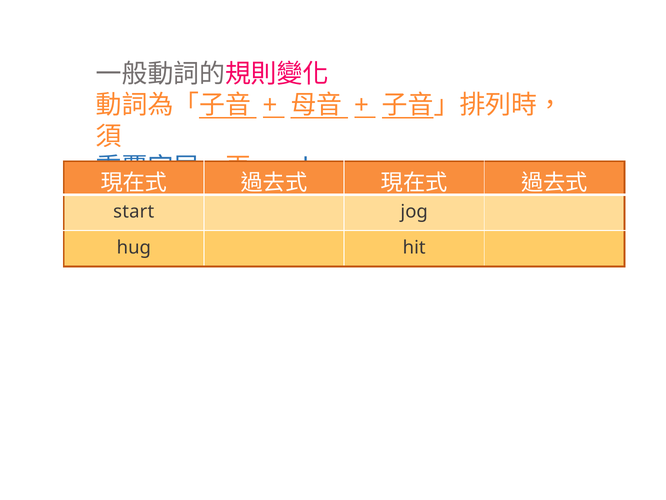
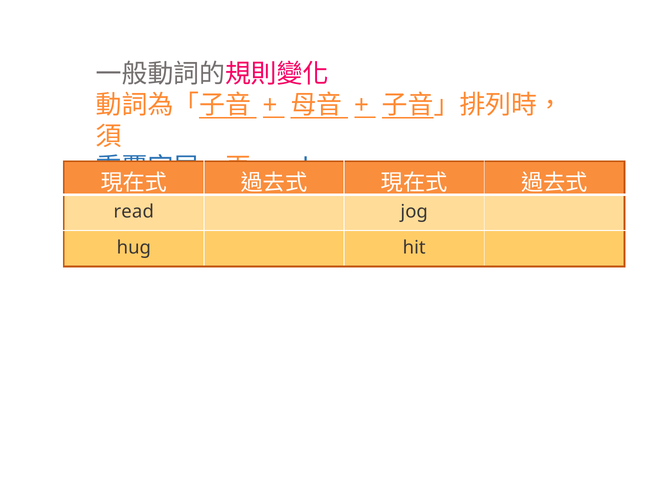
start: start -> read (134, 211)
